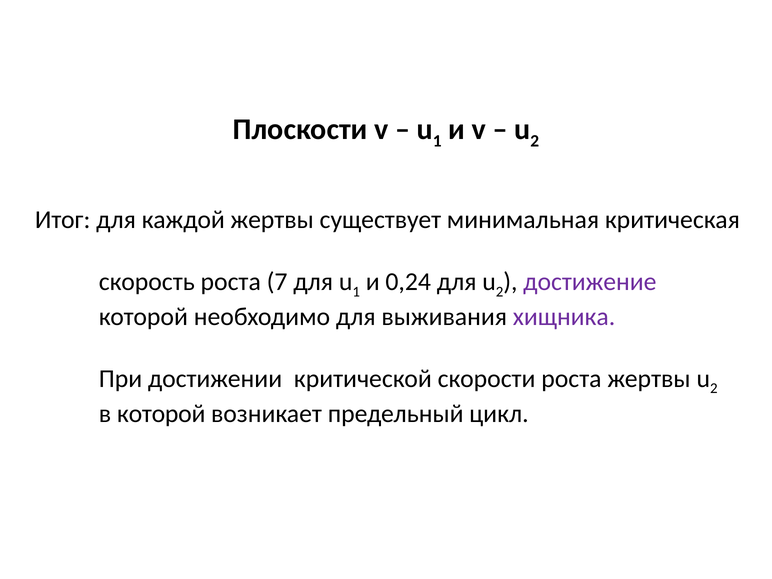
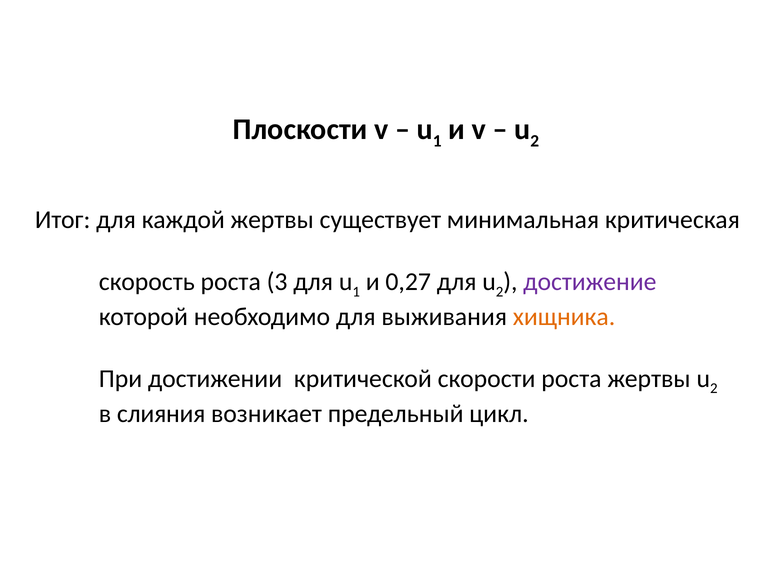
7: 7 -> 3 (277, 282)
0,24: 0,24 -> 0,27 (408, 282)
хищника colour: purple -> orange (564, 317)
в которой: которой -> слияния (161, 414)
